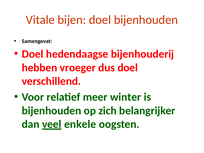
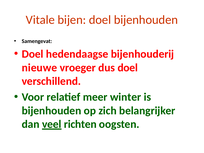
hebben: hebben -> nieuwe (39, 68)
enkele: enkele -> richten (80, 124)
